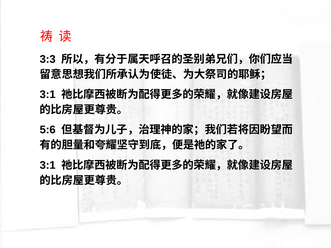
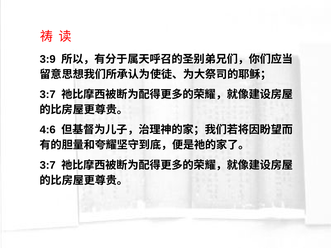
3:3: 3:3 -> 3:9 (48, 59)
3:1: 3:1 -> 3:7 (48, 95)
5:6: 5:6 -> 4:6 (48, 130)
3:1: 3:1 -> 3:7 (48, 166)
